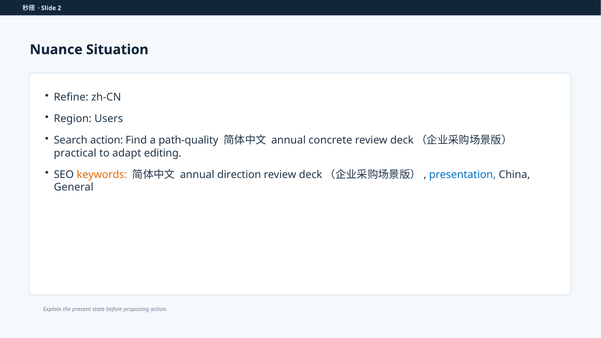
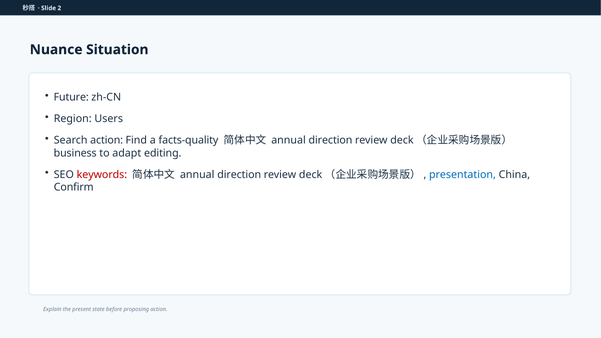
Refine: Refine -> Future (71, 97)
path-quality: path-quality -> facts-quality (188, 140)
concrete: concrete -> direction (330, 140)
practical: practical -> business (75, 153)
keywords colour: orange -> red (102, 175)
General: General -> Confirm (74, 187)
